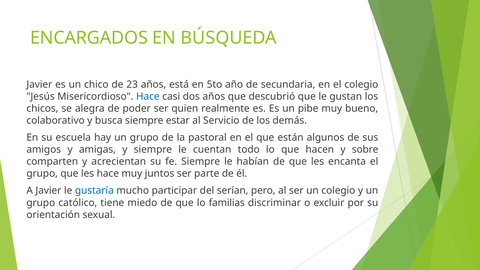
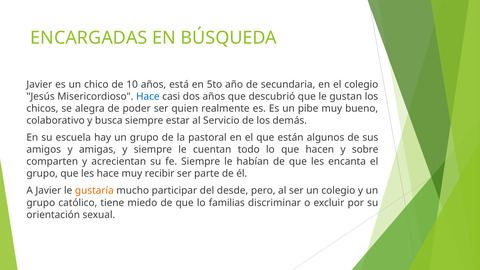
ENCARGADOS: ENCARGADOS -> ENCARGADAS (89, 38)
23: 23 -> 10 (132, 85)
juntos: juntos -> recibir (160, 174)
gustaría colour: blue -> orange (94, 191)
serían: serían -> desde (233, 191)
